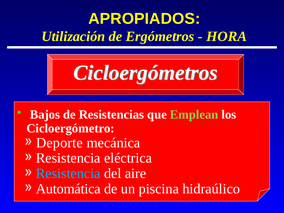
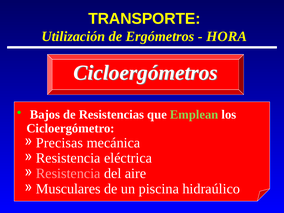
APROPIADOS: APROPIADOS -> TRANSPORTE (144, 19)
Deporte: Deporte -> Precisas (59, 143)
Resistencia colour: light blue -> pink (68, 173)
Automática: Automática -> Musculares (68, 189)
